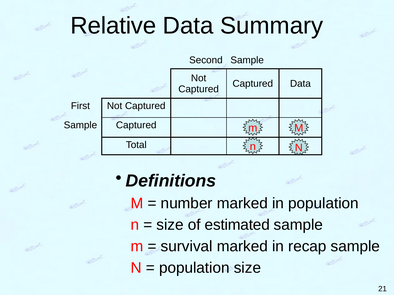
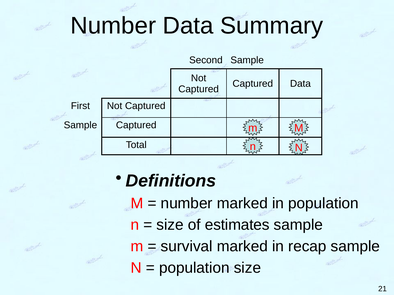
Relative: Relative -> Number (113, 26)
estimated: estimated -> estimates (237, 225)
